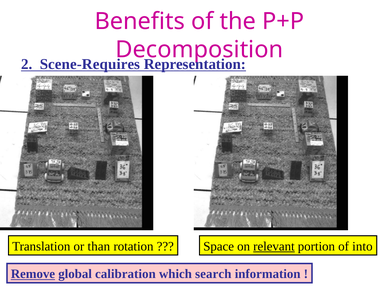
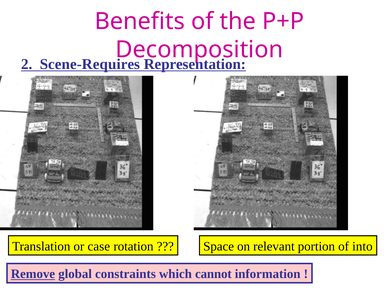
than: than -> case (99, 246)
relevant underline: present -> none (274, 246)
calibration: calibration -> constraints (125, 274)
search: search -> cannot (213, 274)
